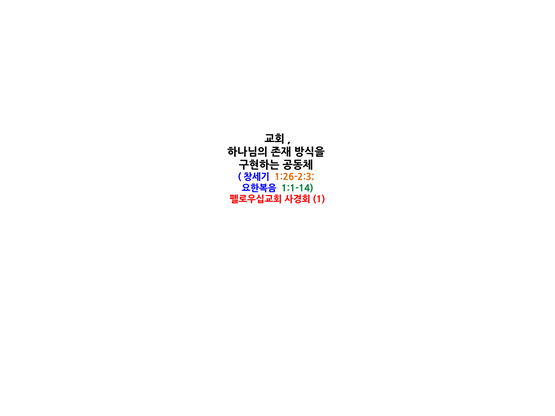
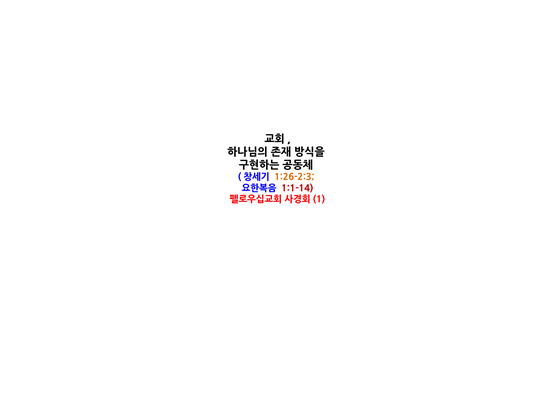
1:1-14 colour: green -> red (297, 188)
